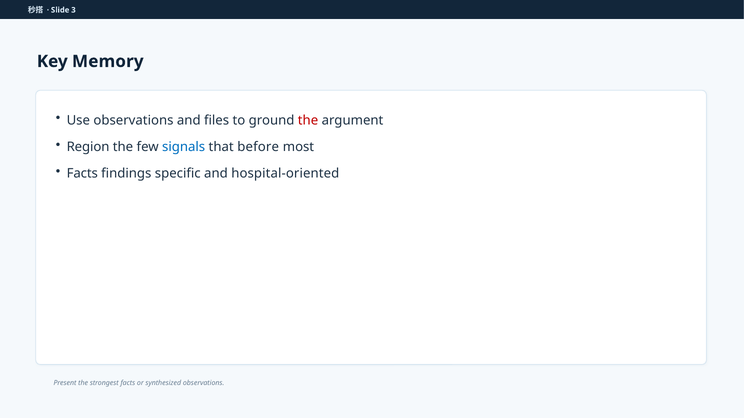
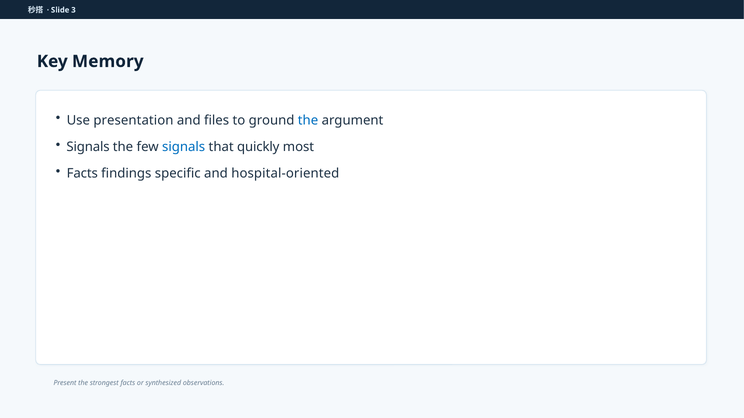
Use observations: observations -> presentation (133, 120)
the colour: red -> blue (308, 120)
Region: Region -> Signals (88, 147)
before: before -> quickly (258, 147)
